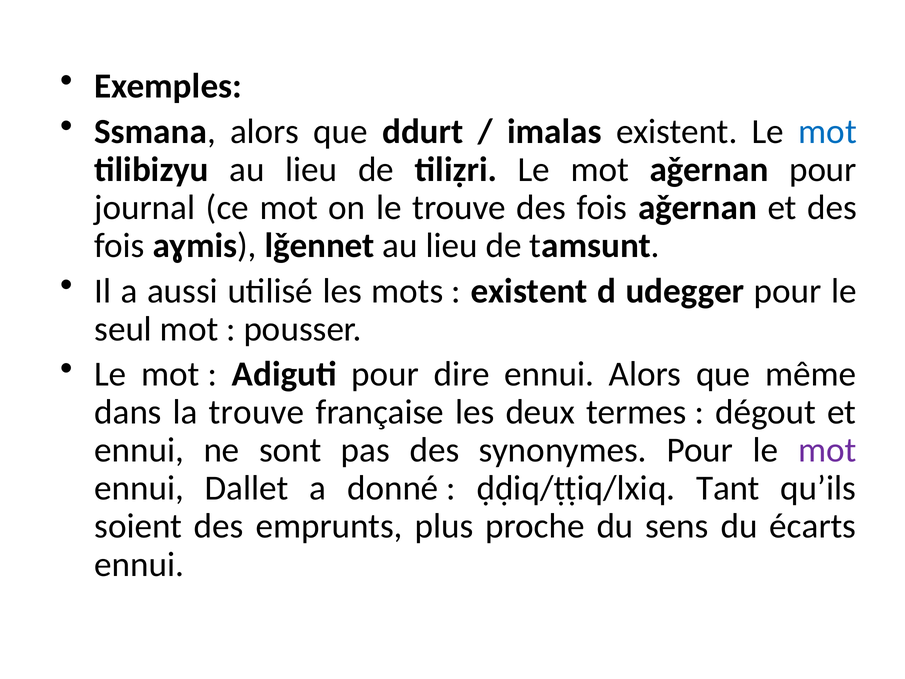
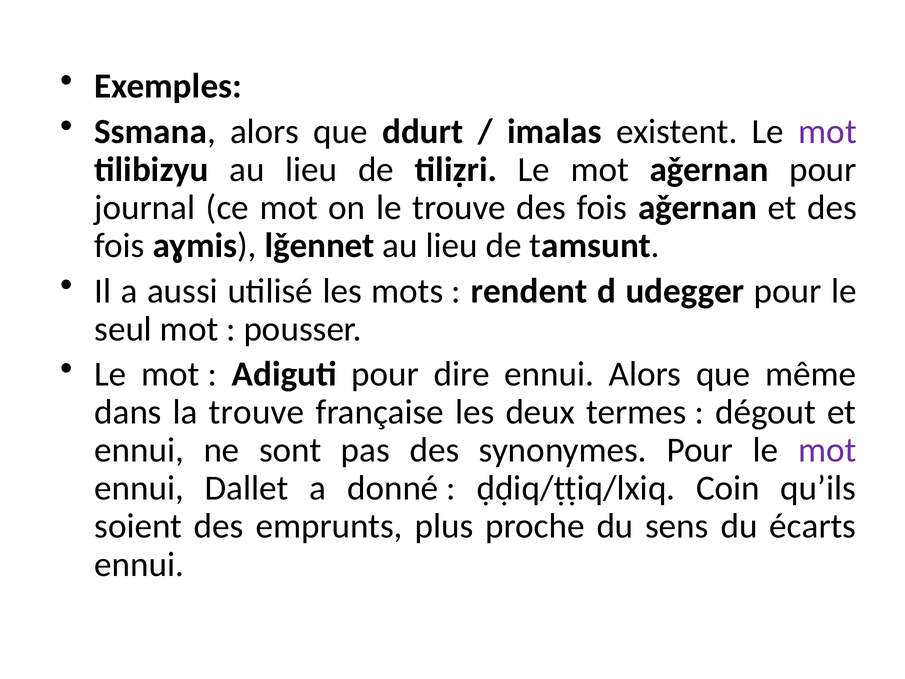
mot colour: blue -> purple (828, 132)
existent: existent -> rendent (529, 291)
Tant: Tant -> Coin (728, 488)
